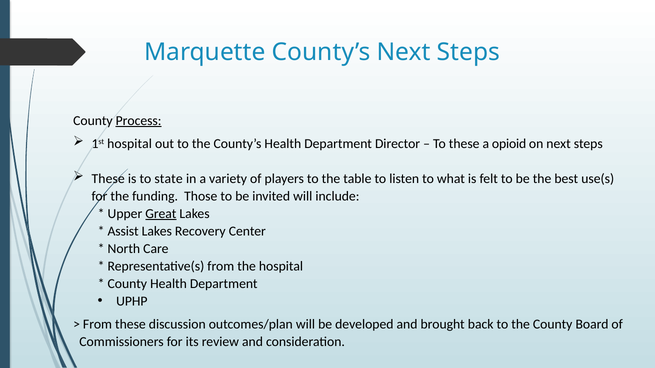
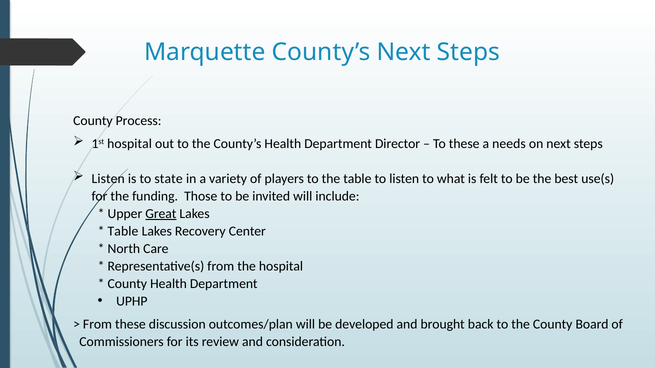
Process underline: present -> none (139, 121)
opioid: opioid -> needs (509, 144)
These: These -> Listen (108, 179)
Assist: Assist -> Table (123, 231)
